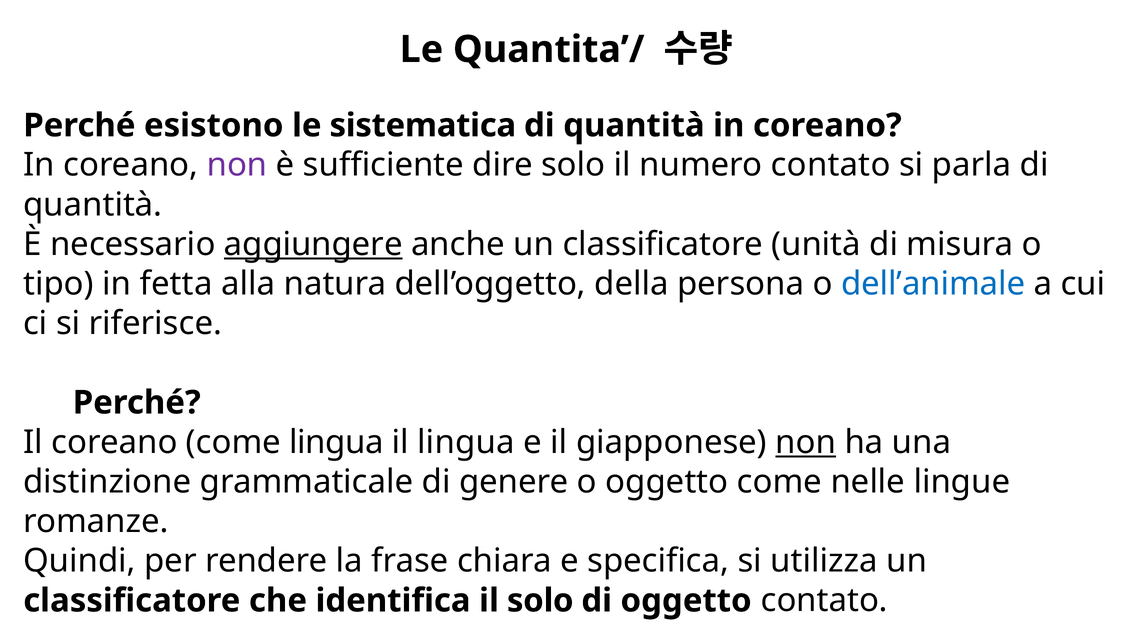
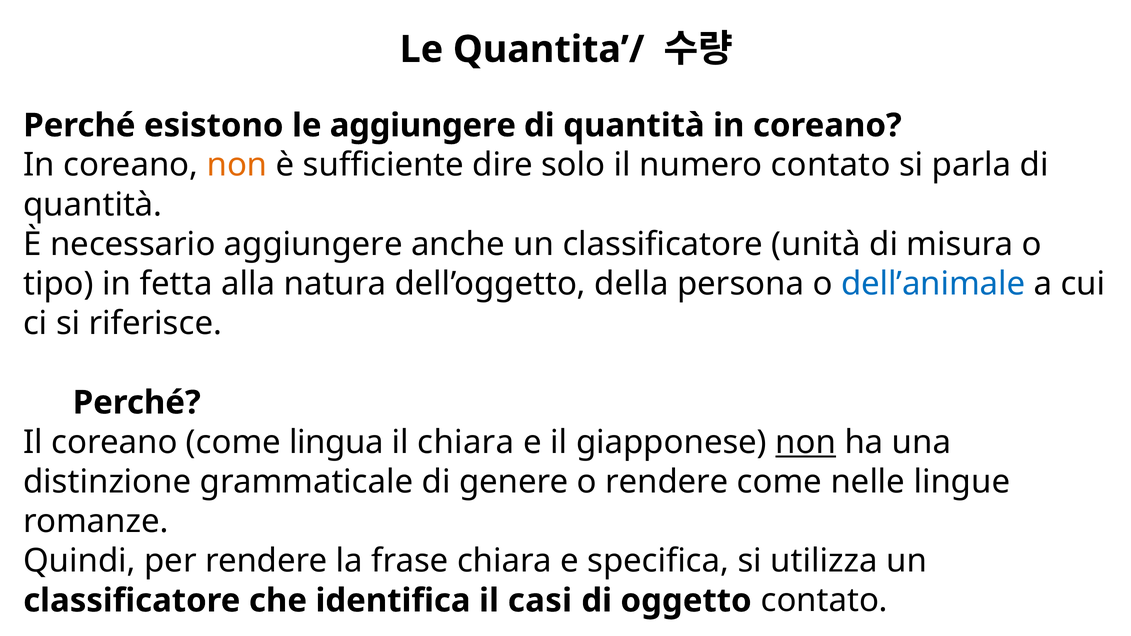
le sistematica: sistematica -> aggiungere (423, 125)
non colour: purple -> orange (237, 165)
aggiungere underline: present -> none (313, 244)
il lingua: lingua -> chiara (466, 442)
o oggetto: oggetto -> rendere (667, 482)
il solo: solo -> casi (540, 601)
